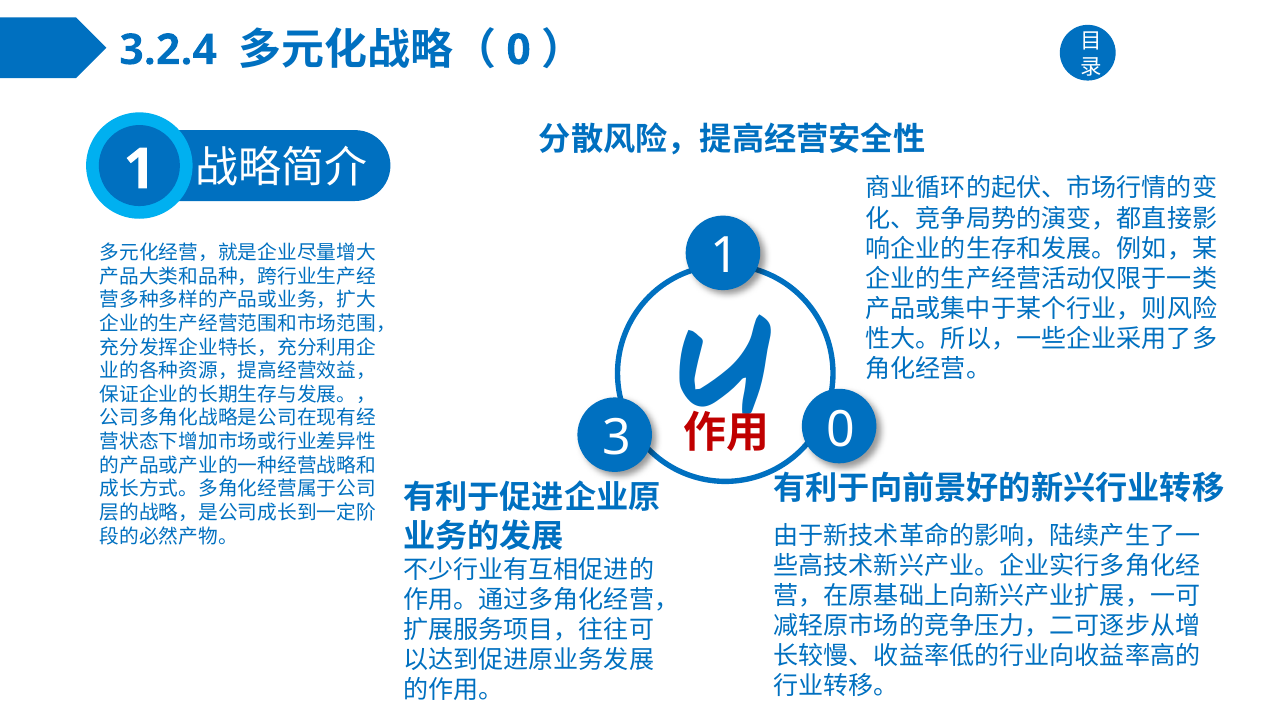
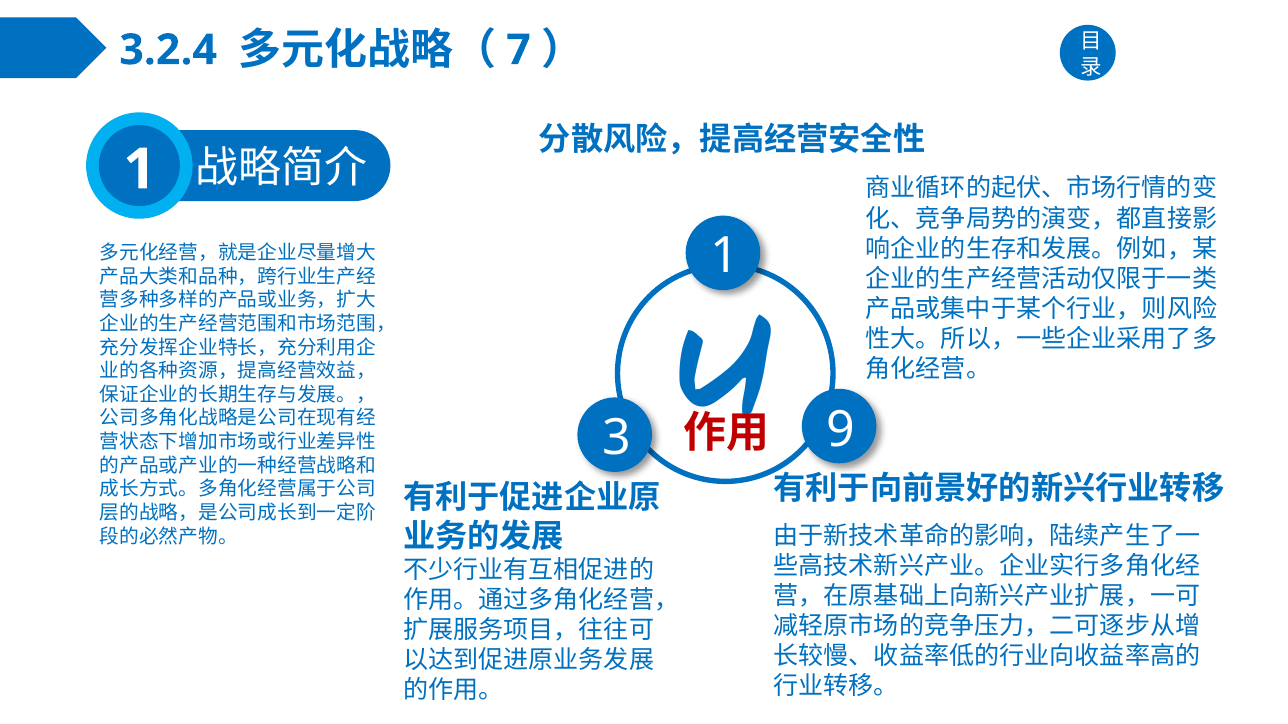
0: 0 -> 7 (519, 50)
3 0: 0 -> 9 (841, 430)
